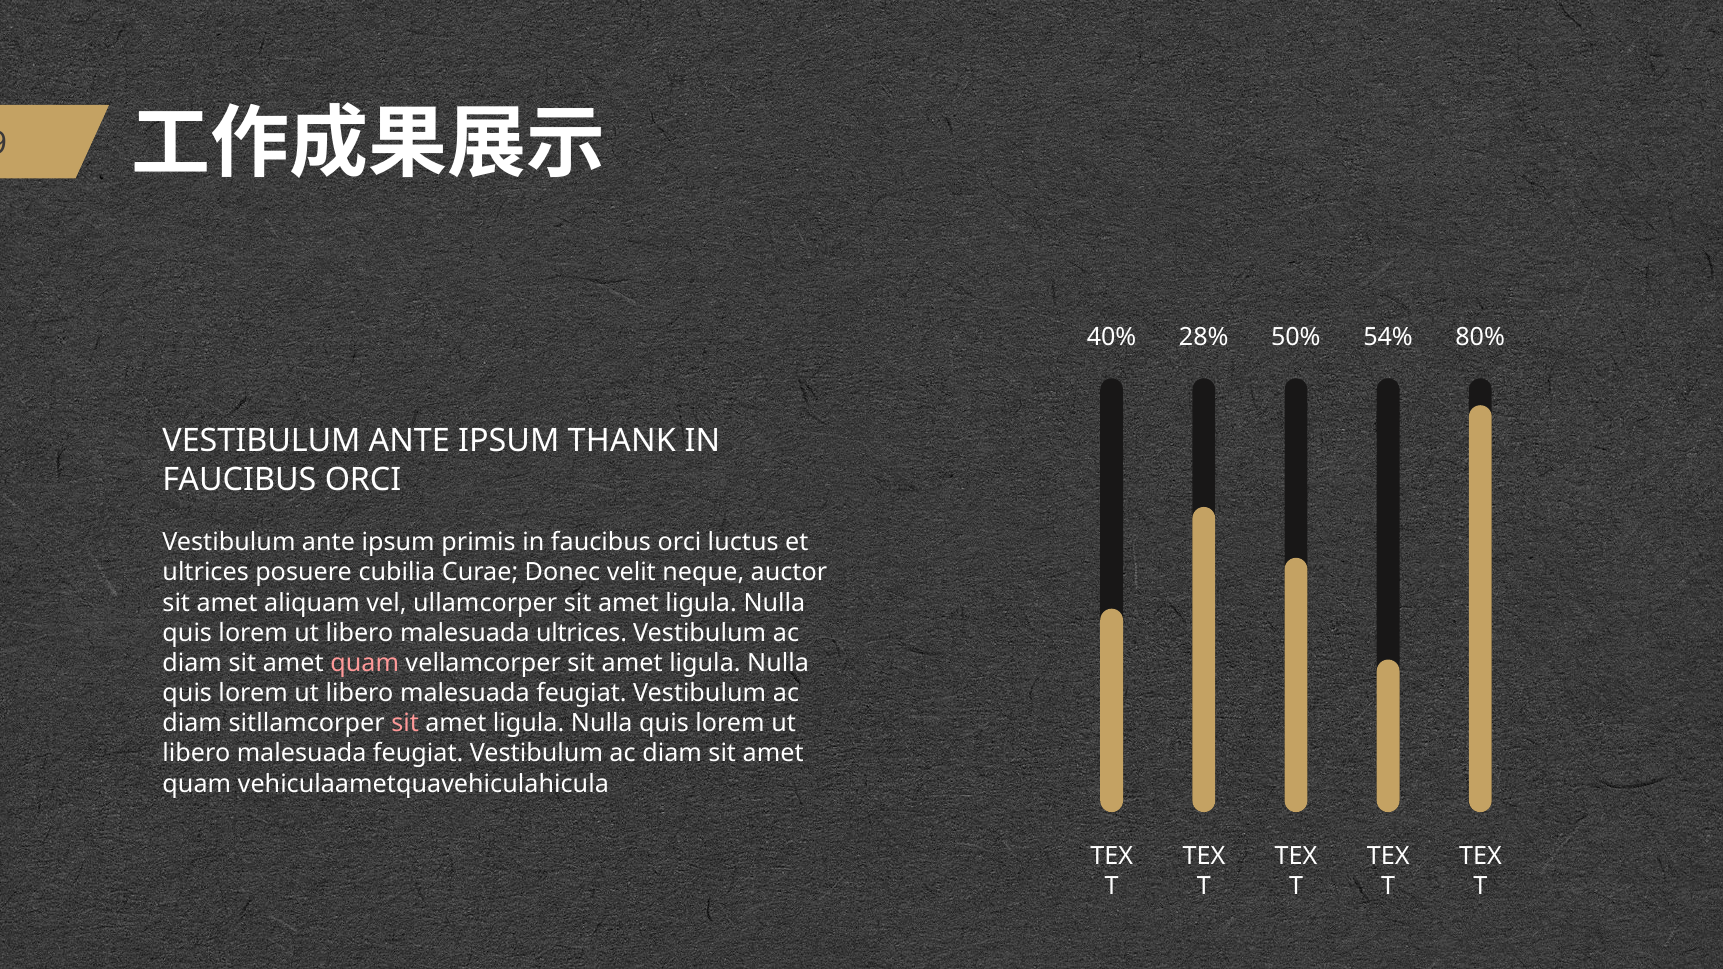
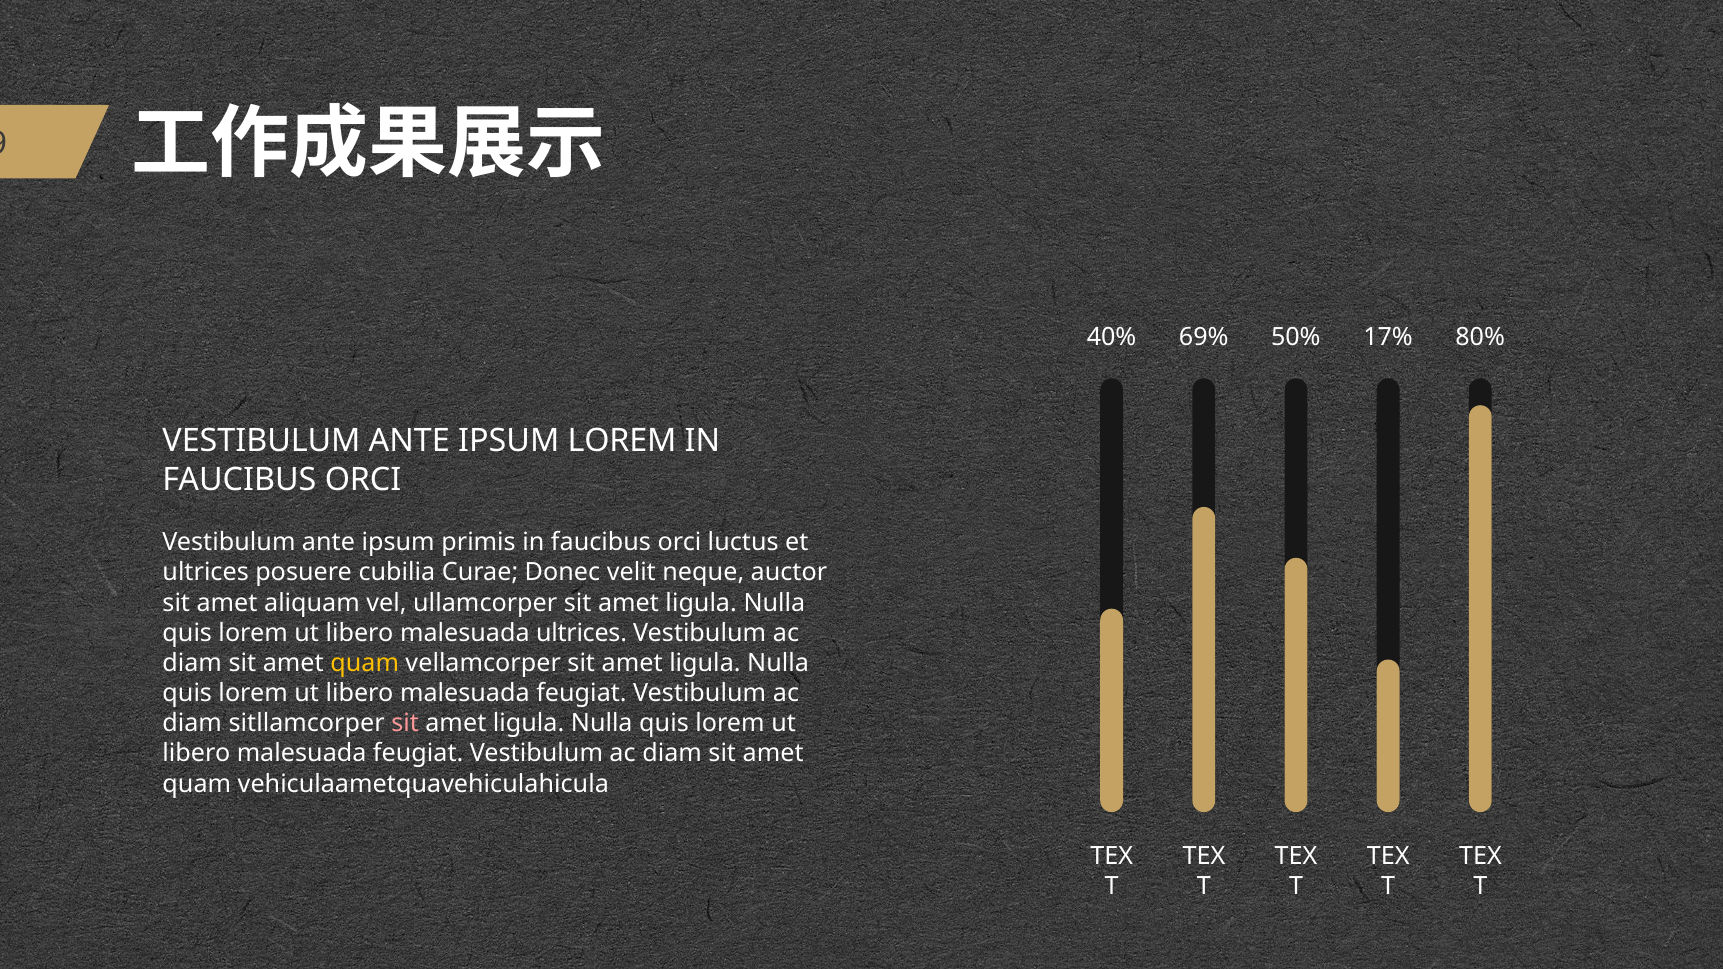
28%: 28% -> 69% (1204, 337)
54%: 54% -> 17% (1388, 337)
IPSUM THANK: THANK -> LOREM (622, 441)
quam colour: pink -> yellow (365, 663)
